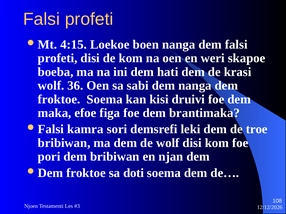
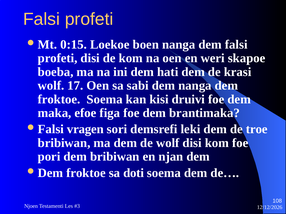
4:15: 4:15 -> 0:15 (74, 45)
36: 36 -> 17 (75, 86)
kamra: kamra -> vragen (85, 130)
